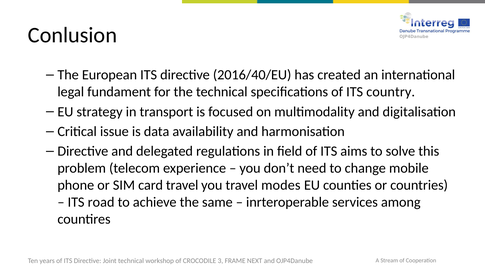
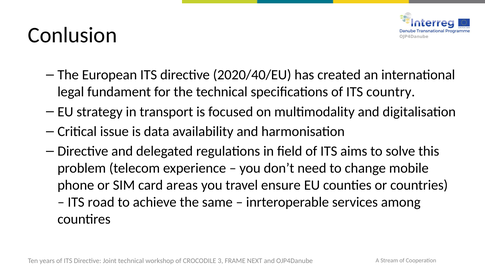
2016/40/EU: 2016/40/EU -> 2020/40/EU (252, 75)
card travel: travel -> areas (182, 185)
modes: modes -> ensure (281, 185)
